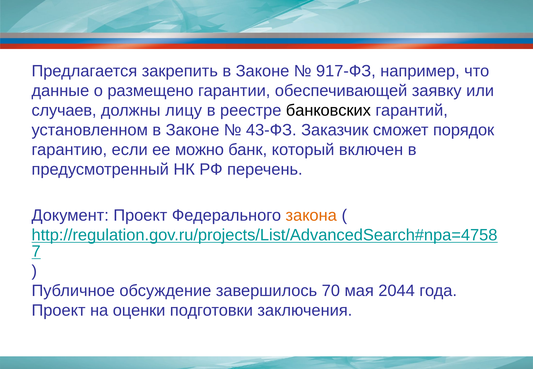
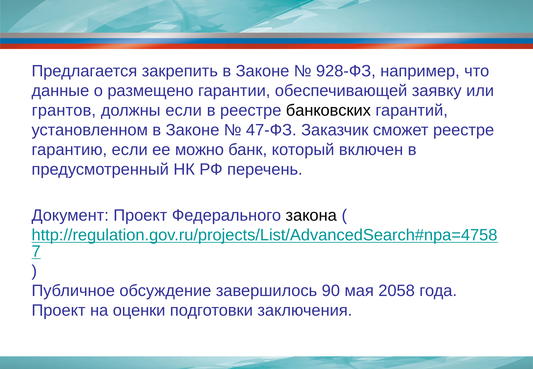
917-ФЗ: 917-ФЗ -> 928-ФЗ (346, 71)
случаев: случаев -> грантов (64, 110)
должны лицу: лицу -> если (184, 110)
43-ФЗ: 43-ФЗ -> 47-ФЗ (271, 130)
сможет порядок: порядок -> реестре (464, 130)
закона colour: orange -> black (311, 215)
70: 70 -> 90 (331, 291)
2044: 2044 -> 2058 (397, 291)
